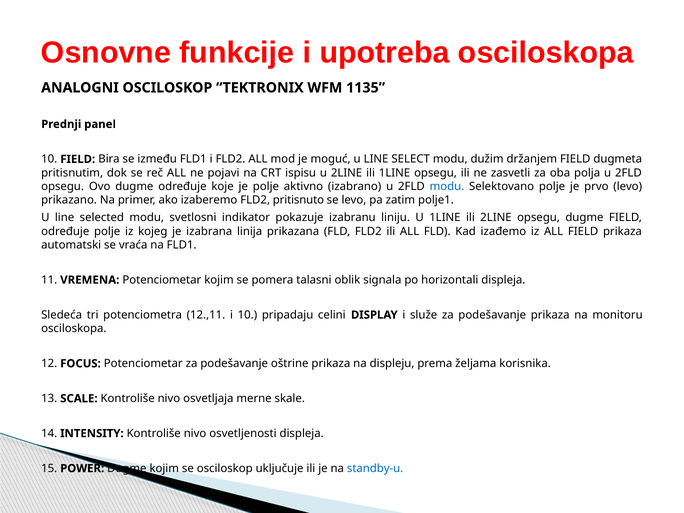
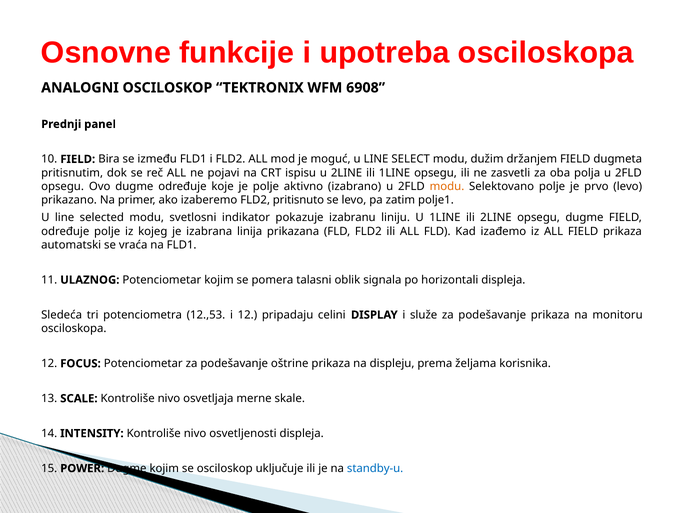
1135: 1135 -> 6908 (366, 88)
modu colour: blue -> orange (447, 186)
VREMENA: VREMENA -> ULAZNOG (90, 280)
12.,11: 12.,11 -> 12.,53 (206, 315)
i 10: 10 -> 12 (247, 315)
